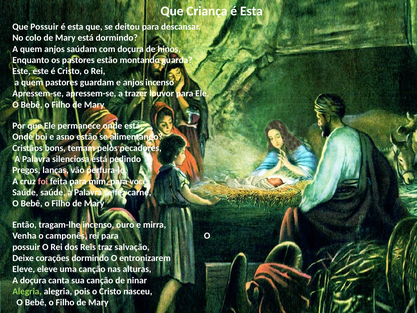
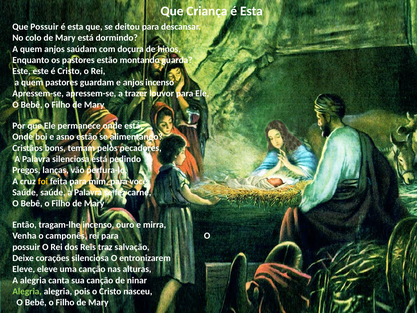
foi colour: pink -> yellow (43, 181)
corações dormindo: dormindo -> silenciosa (90, 258)
A doçura: doçura -> alegria (33, 280)
